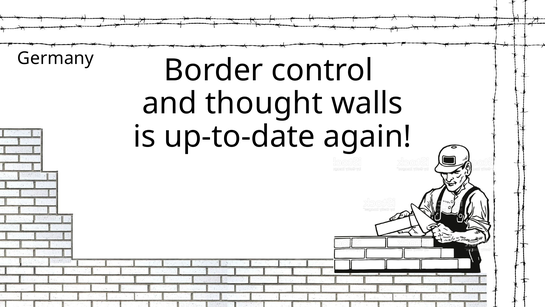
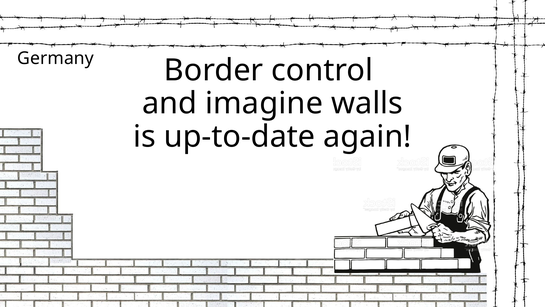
thought: thought -> imagine (264, 103)
